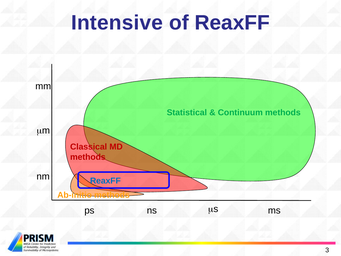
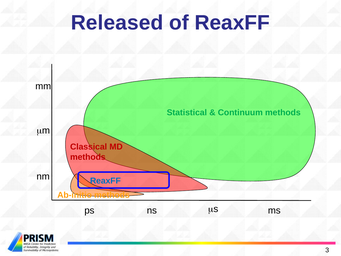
Intensive: Intensive -> Released (117, 23)
